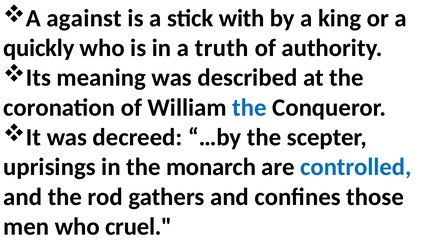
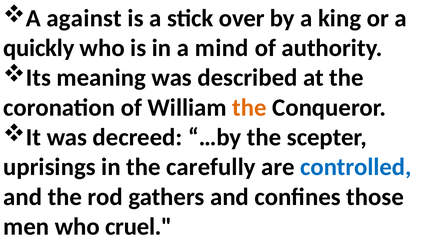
with: with -> over (242, 18)
truth: truth -> mind (222, 48)
the colour: blue -> orange (249, 108)
monarch: monarch -> carefully (211, 167)
